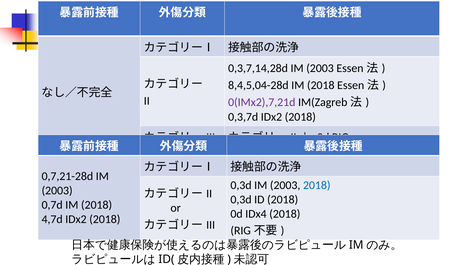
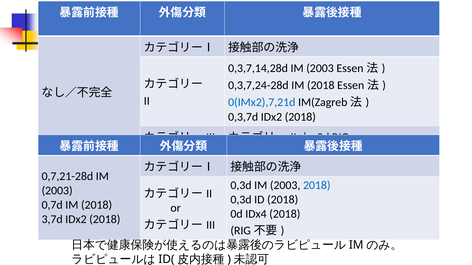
8,4,5,04-28d: 8,4,5,04-28d -> 0,3,7,24-28d (258, 85)
0(IMx2),7,21d colour: purple -> blue (262, 103)
4,7d: 4,7d -> 3,7d (52, 220)
